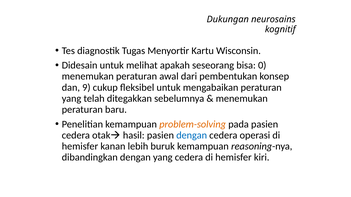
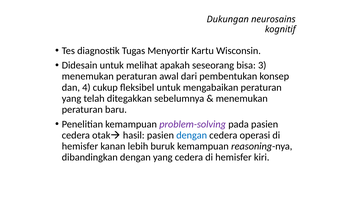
0: 0 -> 3 (262, 65)
9: 9 -> 4 (86, 88)
problem-solving colour: orange -> purple (193, 124)
